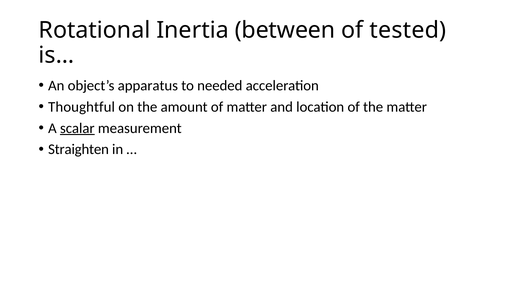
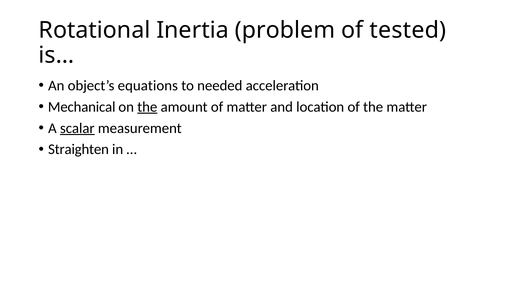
between: between -> problem (285, 30)
apparatus: apparatus -> equations (148, 86)
Thoughtful: Thoughtful -> Mechanical (82, 107)
the underline: none -> present (147, 107)
